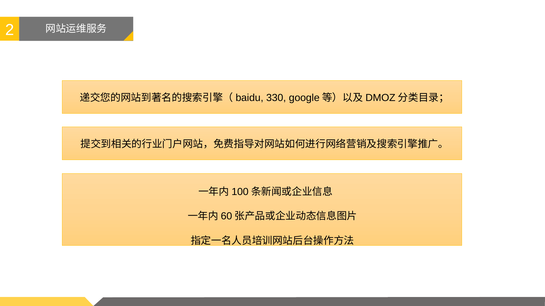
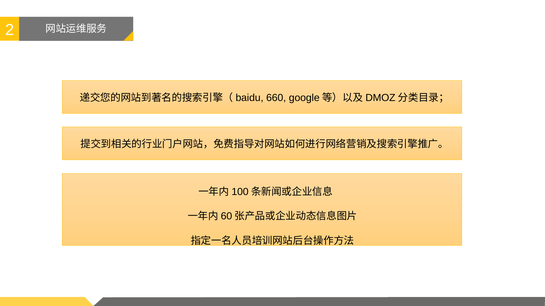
330: 330 -> 660 (276, 98)
